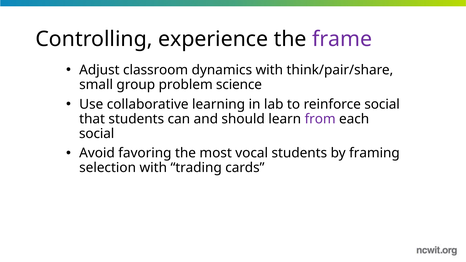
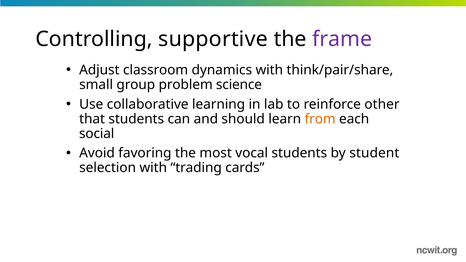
experience: experience -> supportive (213, 39)
reinforce social: social -> other (382, 104)
from colour: purple -> orange (320, 119)
framing: framing -> student (374, 153)
